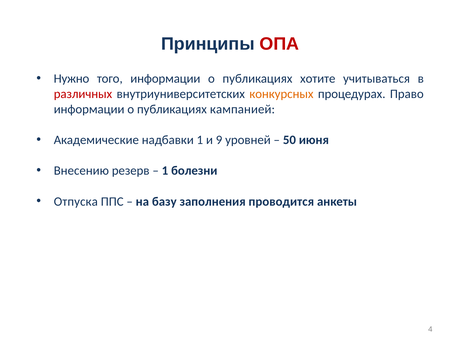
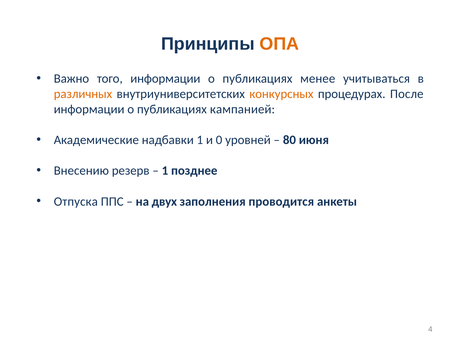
ОПА colour: red -> orange (279, 44)
Нужно: Нужно -> Важно (71, 79)
хотите: хотите -> менее (318, 79)
различных colour: red -> orange (83, 94)
Право: Право -> После (407, 94)
9: 9 -> 0 (219, 140)
50: 50 -> 80 (289, 140)
болезни: болезни -> позднее (194, 171)
базу: базу -> двух (164, 201)
